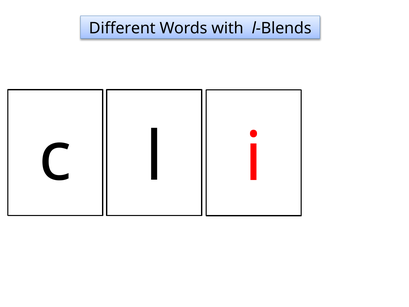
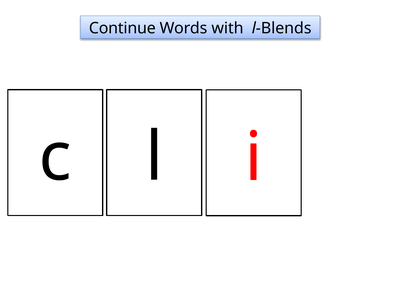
Different: Different -> Continue (122, 28)
